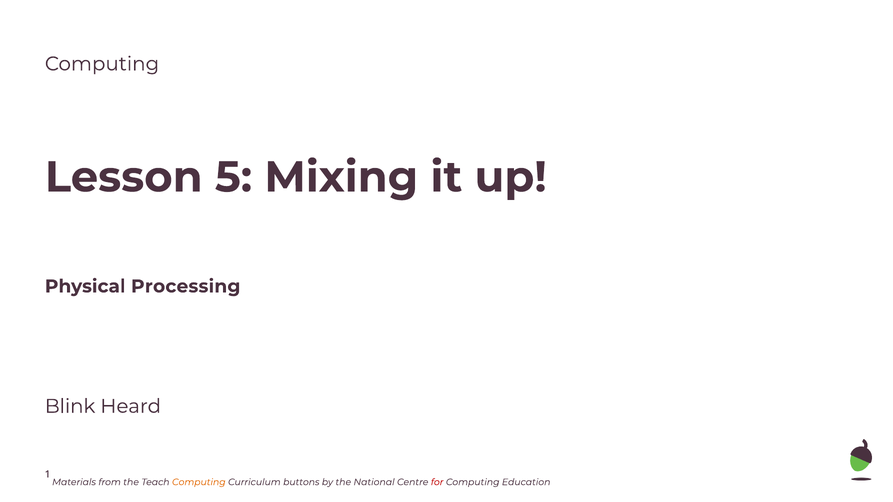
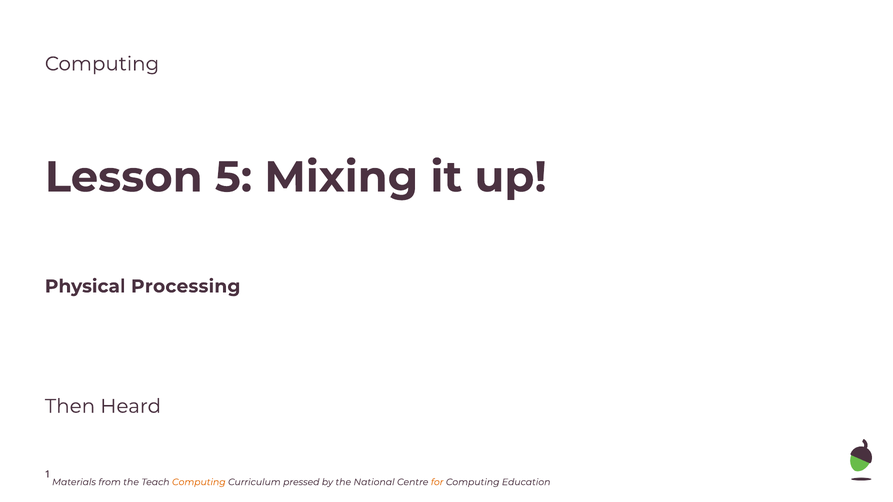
Blink: Blink -> Then (70, 406)
buttons: buttons -> pressed (301, 482)
for colour: red -> orange (437, 482)
